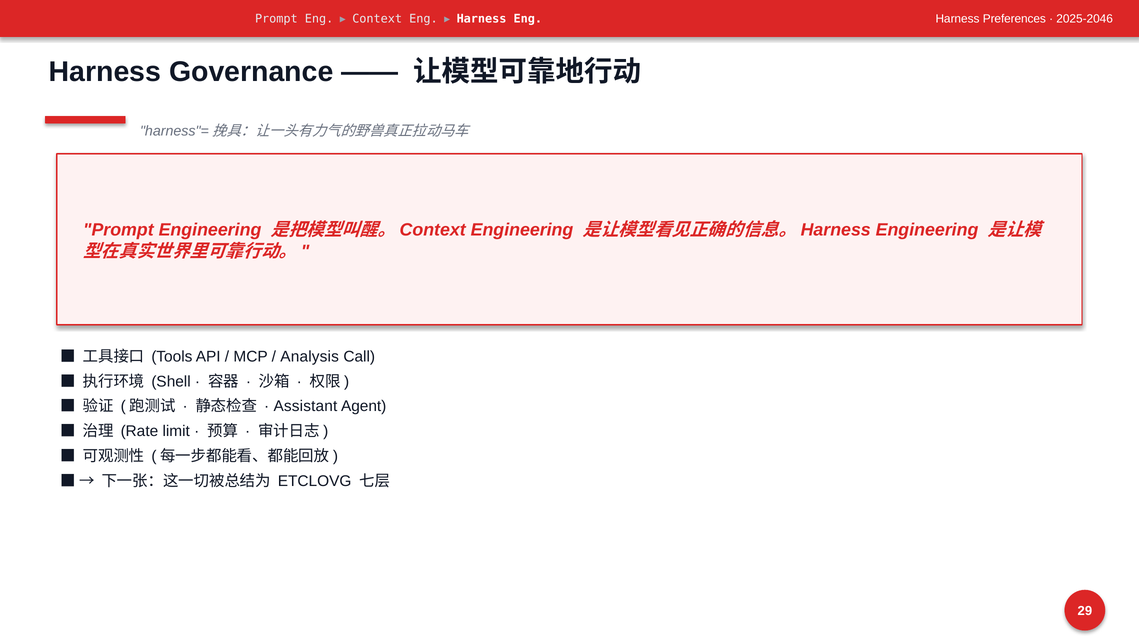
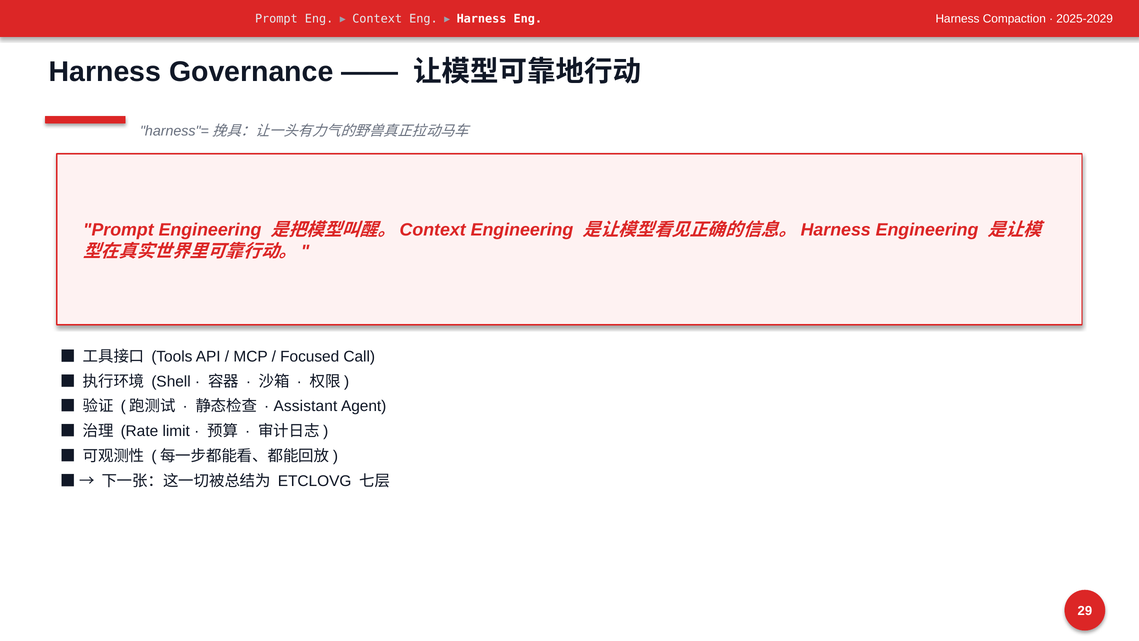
Preferences: Preferences -> Compaction (1014, 19)
2025-2046: 2025-2046 -> 2025-2029 (1085, 19)
Analysis: Analysis -> Focused (310, 356)
